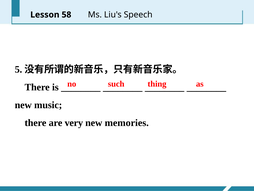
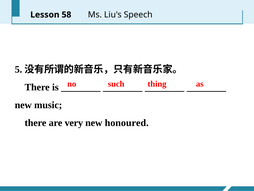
memories: memories -> honoured (127, 123)
